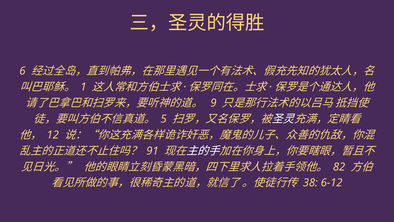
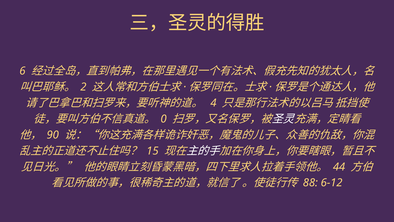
1: 1 -> 2 (83, 87)
9: 9 -> 4 (213, 103)
5: 5 -> 0 (164, 119)
12: 12 -> 90 (53, 135)
91: 91 -> 15 (152, 151)
82: 82 -> 44 (339, 167)
38: 38 -> 88 (310, 183)
